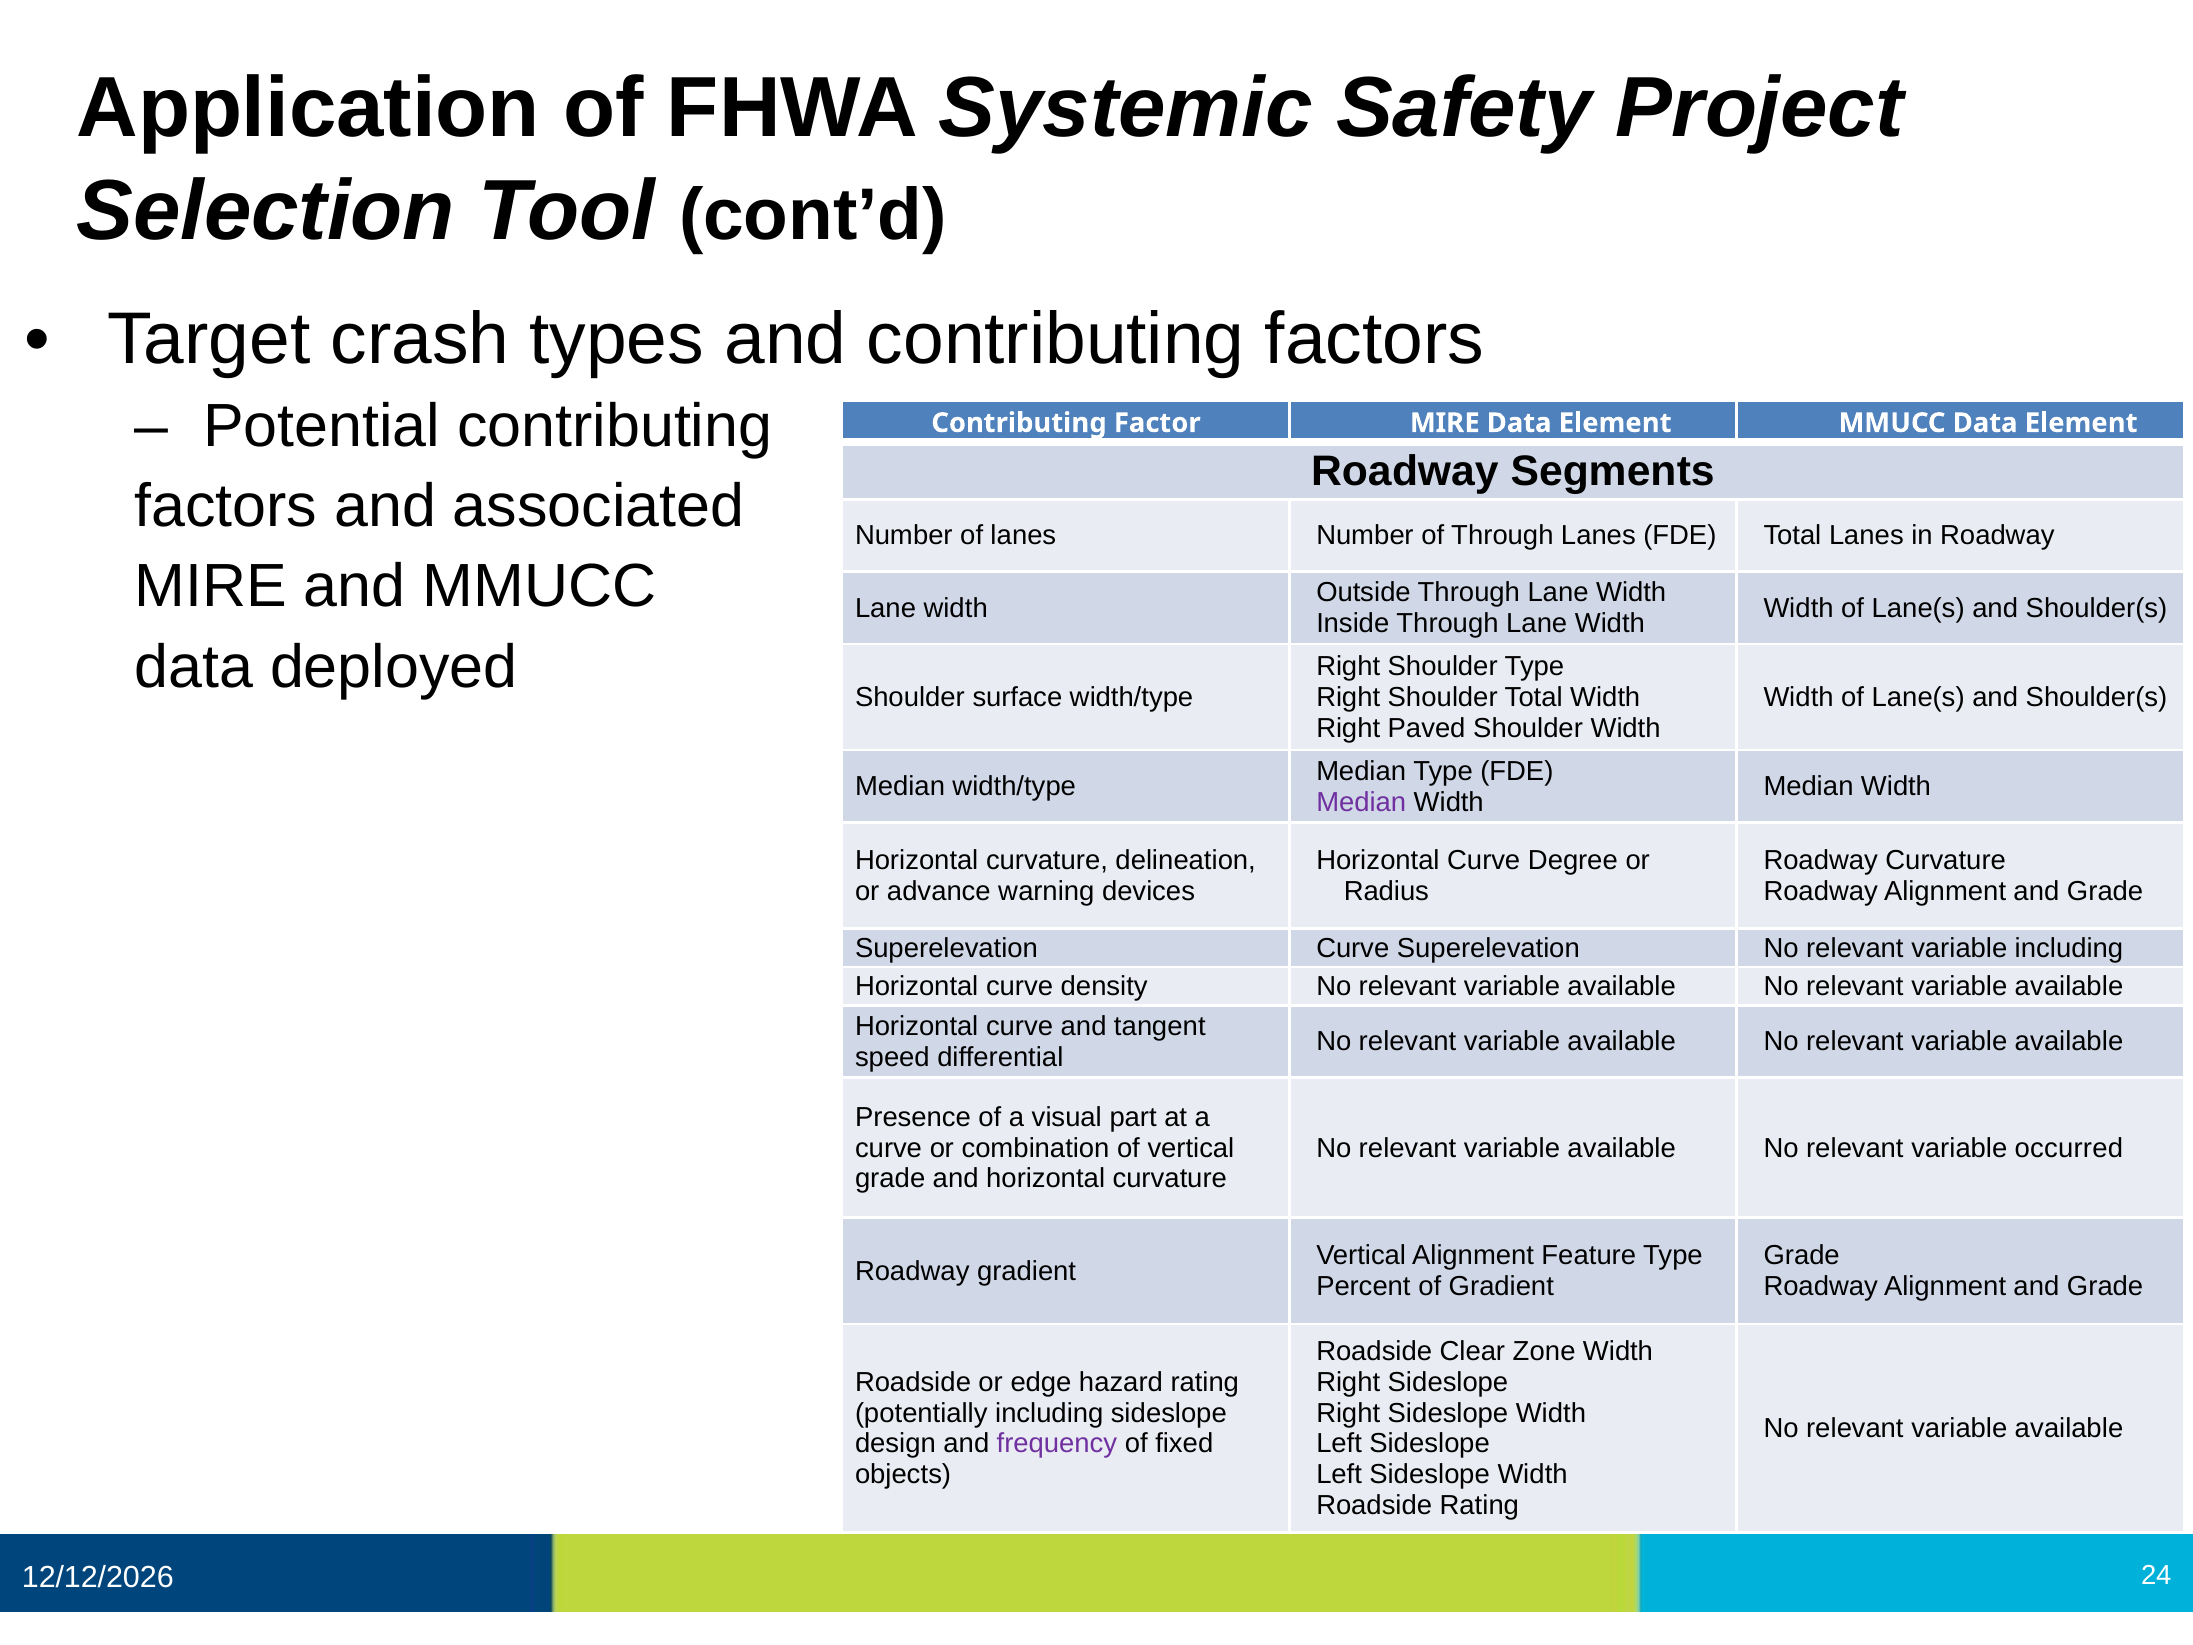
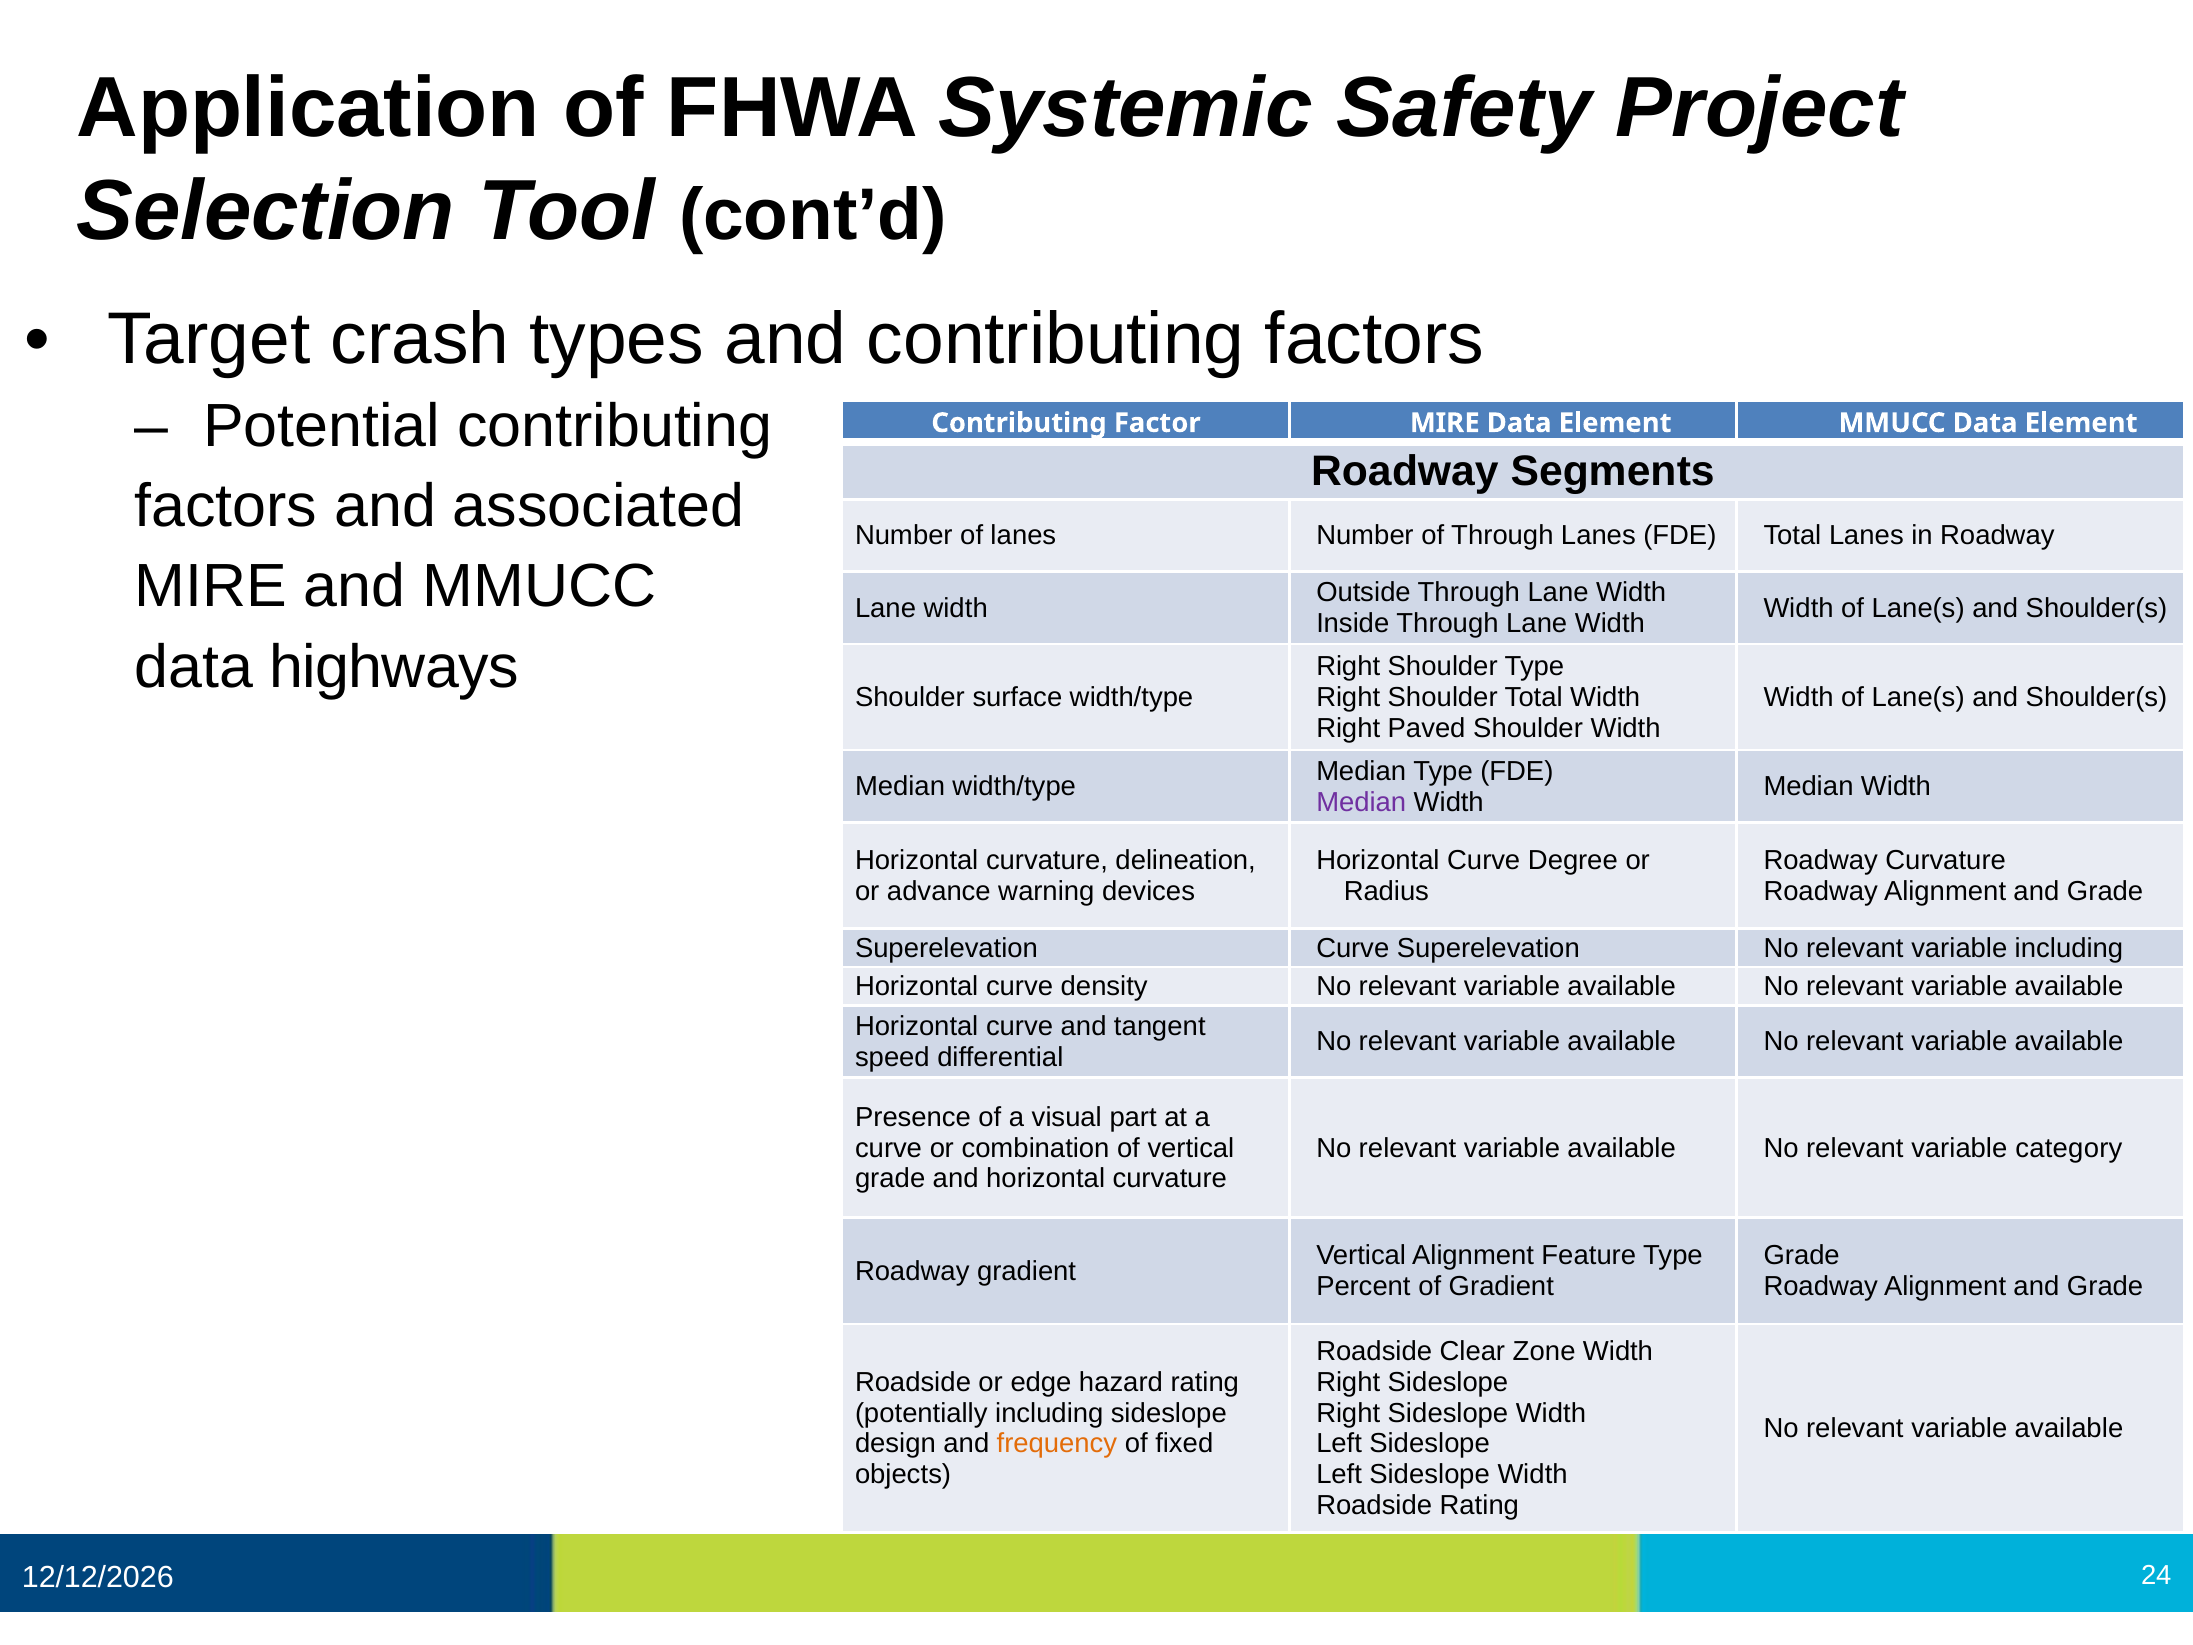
deployed: deployed -> highways (394, 667)
occurred: occurred -> category (2069, 1148)
frequency colour: purple -> orange (1057, 1444)
